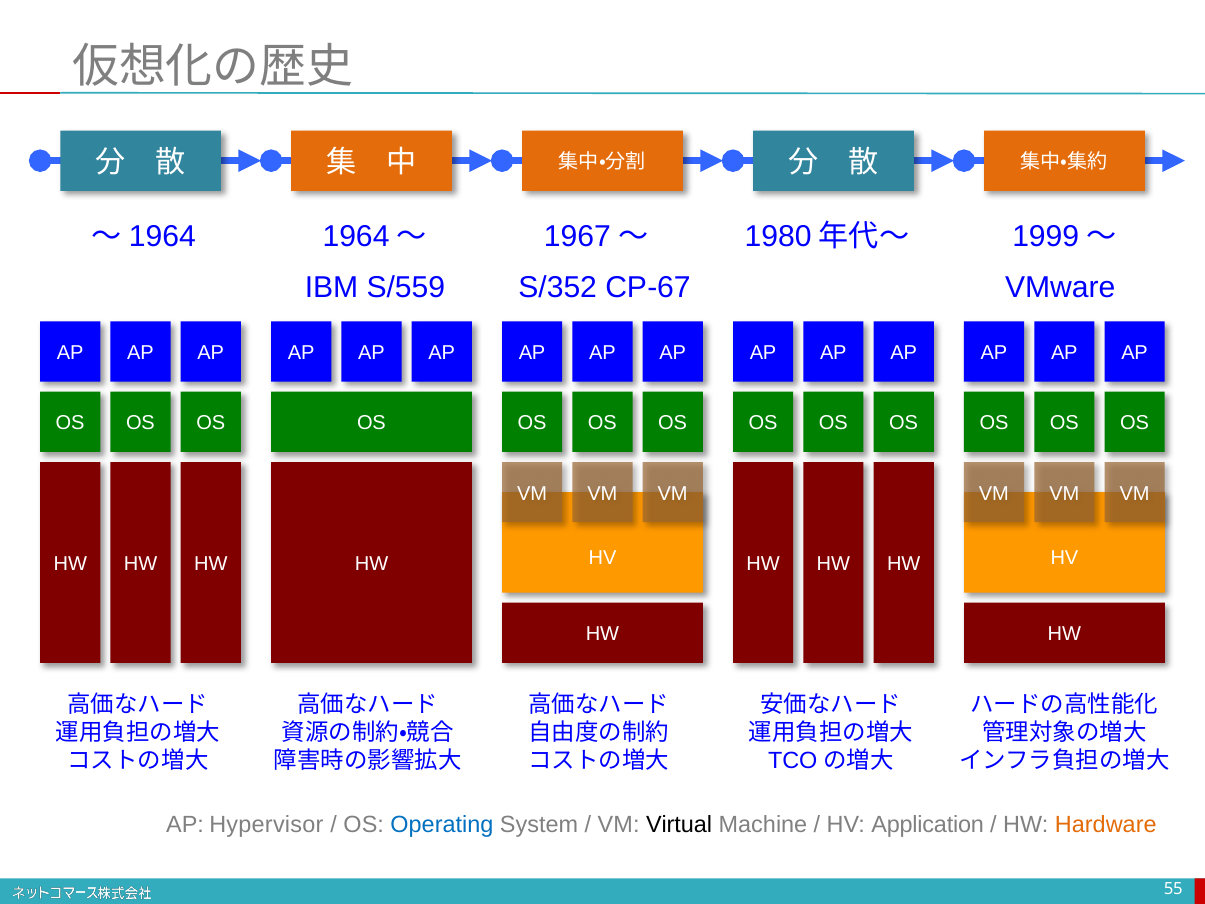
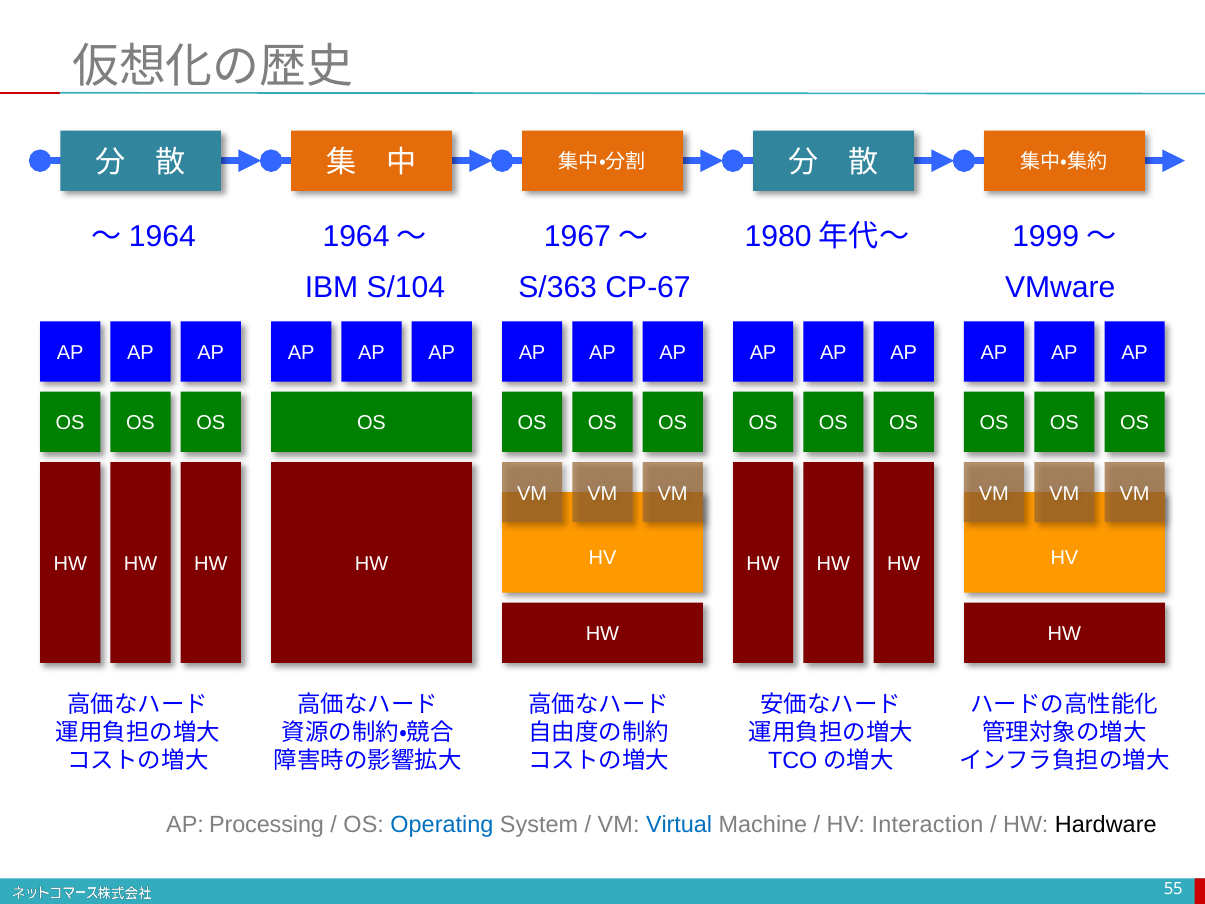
S/559: S/559 -> S/104 (406, 287)
S/352: S/352 -> S/363 (558, 287)
Hypervisor: Hypervisor -> Processing (267, 825)
Virtual colour: black -> blue (679, 825)
Application: Application -> Interaction (927, 825)
Hardware colour: orange -> black (1106, 825)
